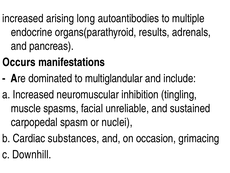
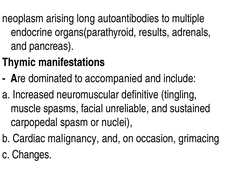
increased: increased -> neoplasm (23, 18)
Occurs: Occurs -> Thymic (19, 62)
multiglandular: multiglandular -> accompanied (114, 78)
inhibition: inhibition -> definitive (140, 94)
substances: substances -> malignancy (74, 138)
Downhill: Downhill -> Changes (32, 154)
